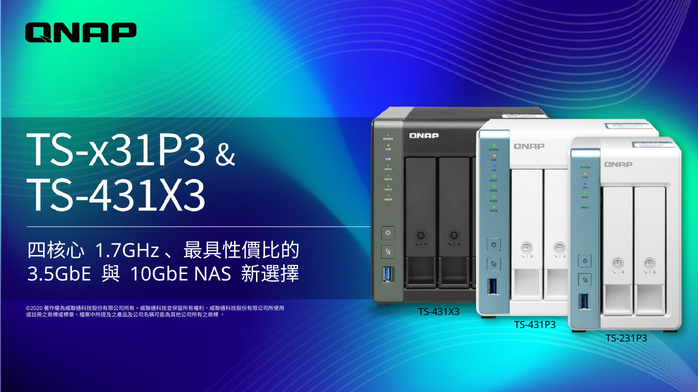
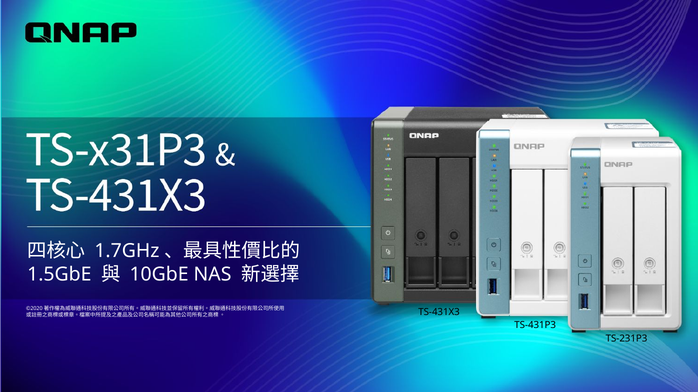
3.5GbE: 3.5GbE -> 1.5GbE (59, 275)
